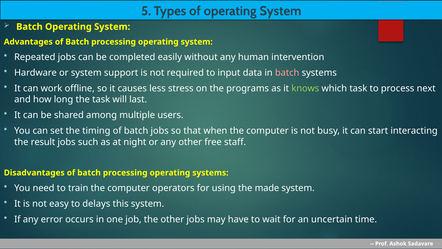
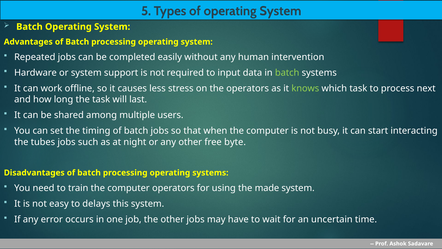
batch colour: pink -> light green (287, 73)
the programs: programs -> operators (248, 88)
result: result -> tubes (43, 142)
staff: staff -> byte (235, 142)
